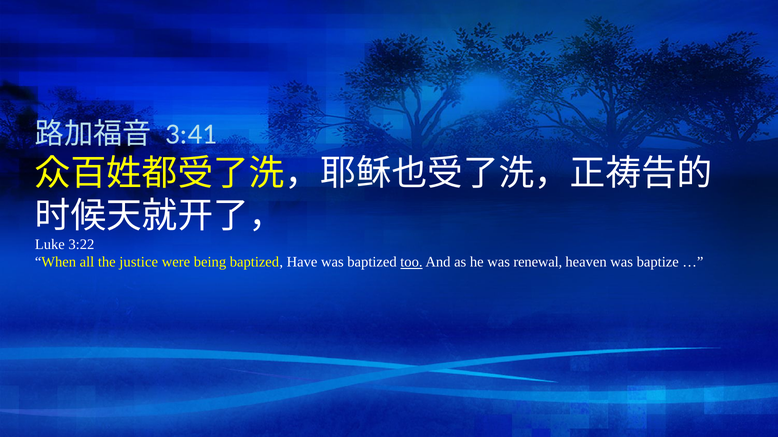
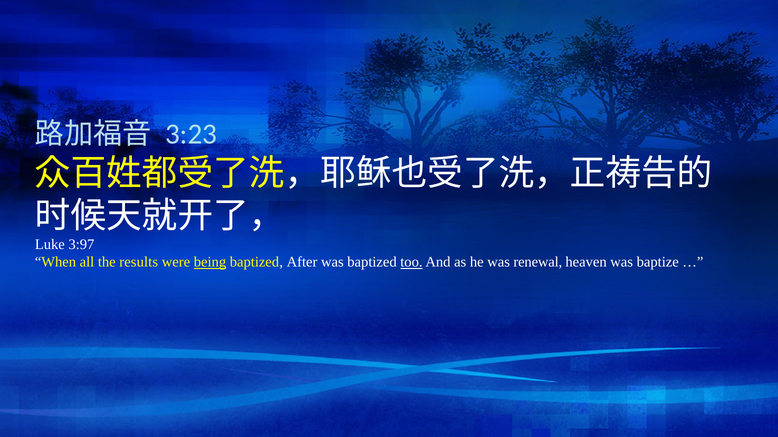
3:41: 3:41 -> 3:23 (191, 134)
3:22: 3:22 -> 3:97 (81, 245)
justice: justice -> results (139, 263)
being underline: none -> present (210, 263)
Have: Have -> After (302, 263)
